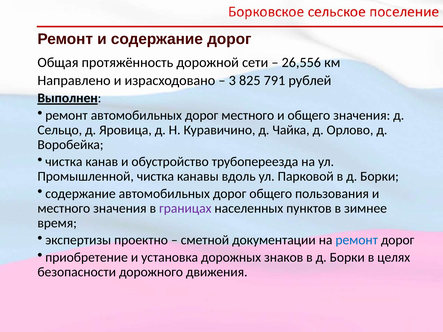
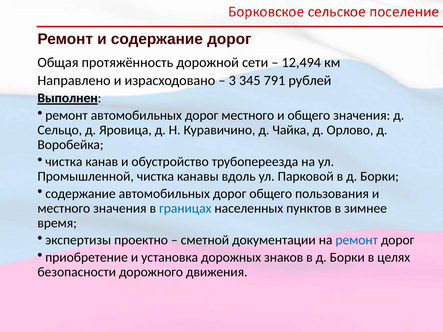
26,556: 26,556 -> 12,494 (301, 63)
825: 825 -> 345 (250, 81)
границах colour: purple -> blue (185, 208)
